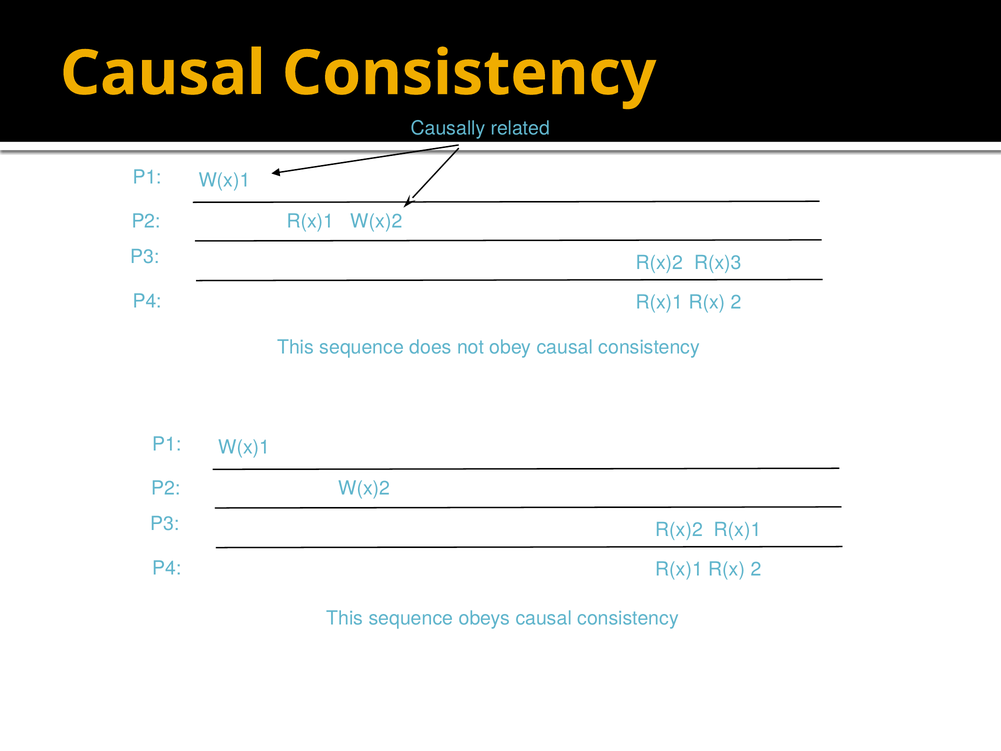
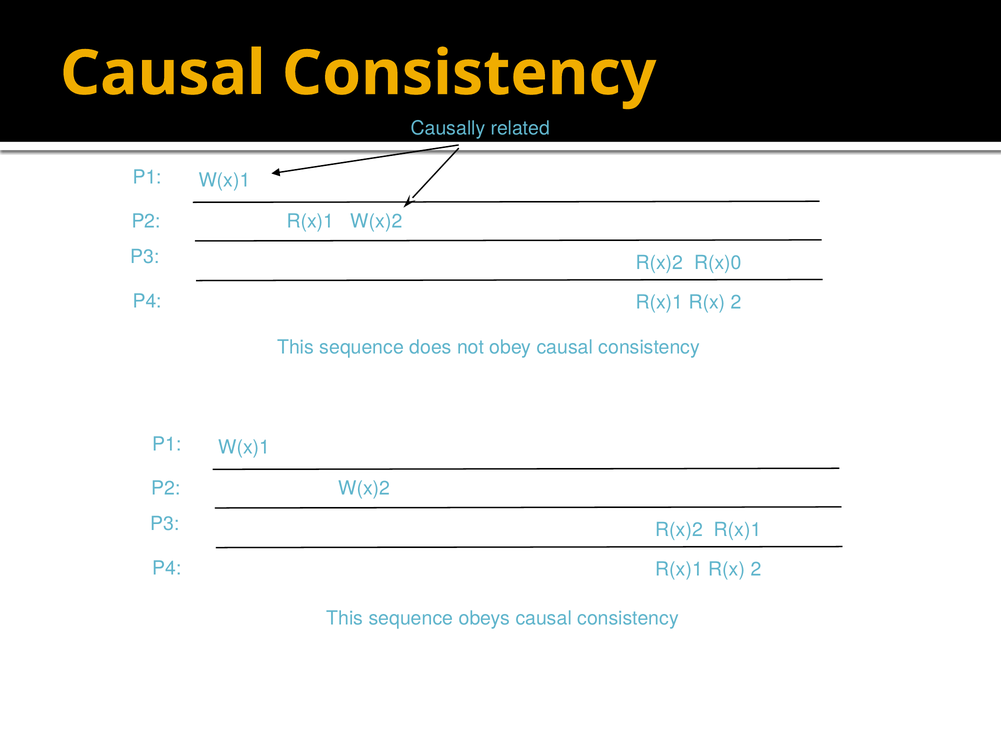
R(x)3: R(x)3 -> R(x)0 (718, 263)
